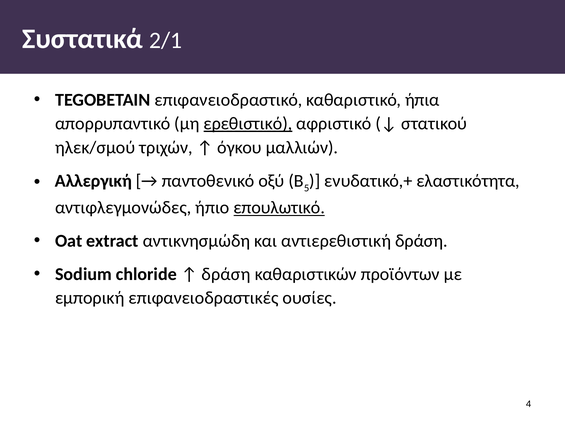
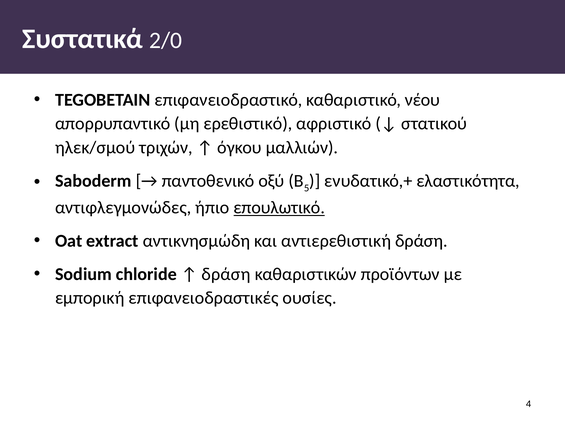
2/1: 2/1 -> 2/0 (166, 40)
ήπια: ήπια -> νέου (422, 100)
ερεθιστικό underline: present -> none (248, 124)
Αλλεργική: Αλλεργική -> Saboderm (93, 181)
